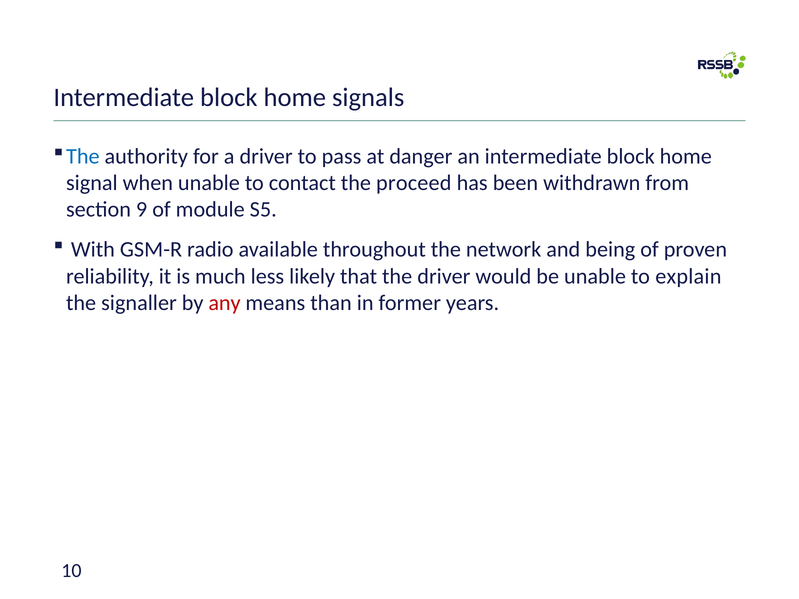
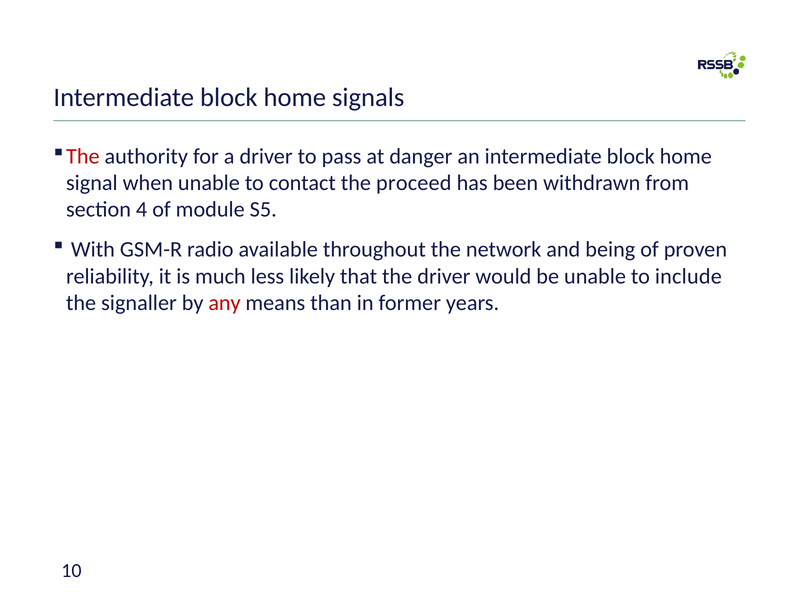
The colour: blue -> red (83, 156)
9: 9 -> 4 (142, 210)
explain: explain -> include (688, 276)
